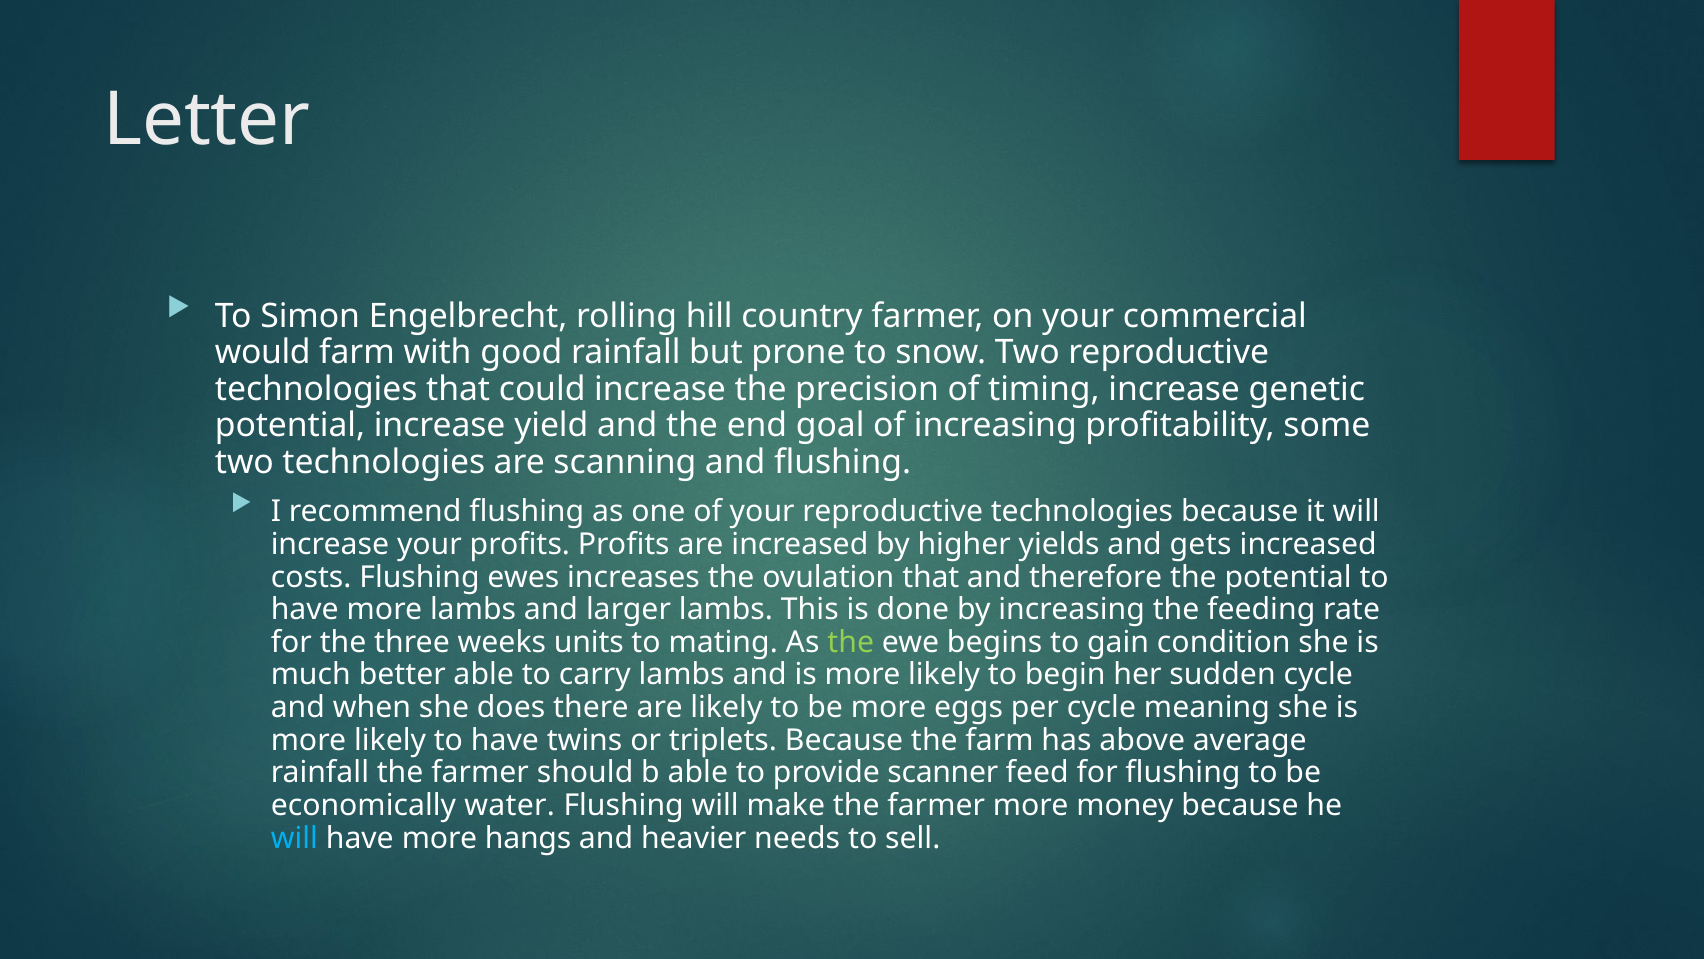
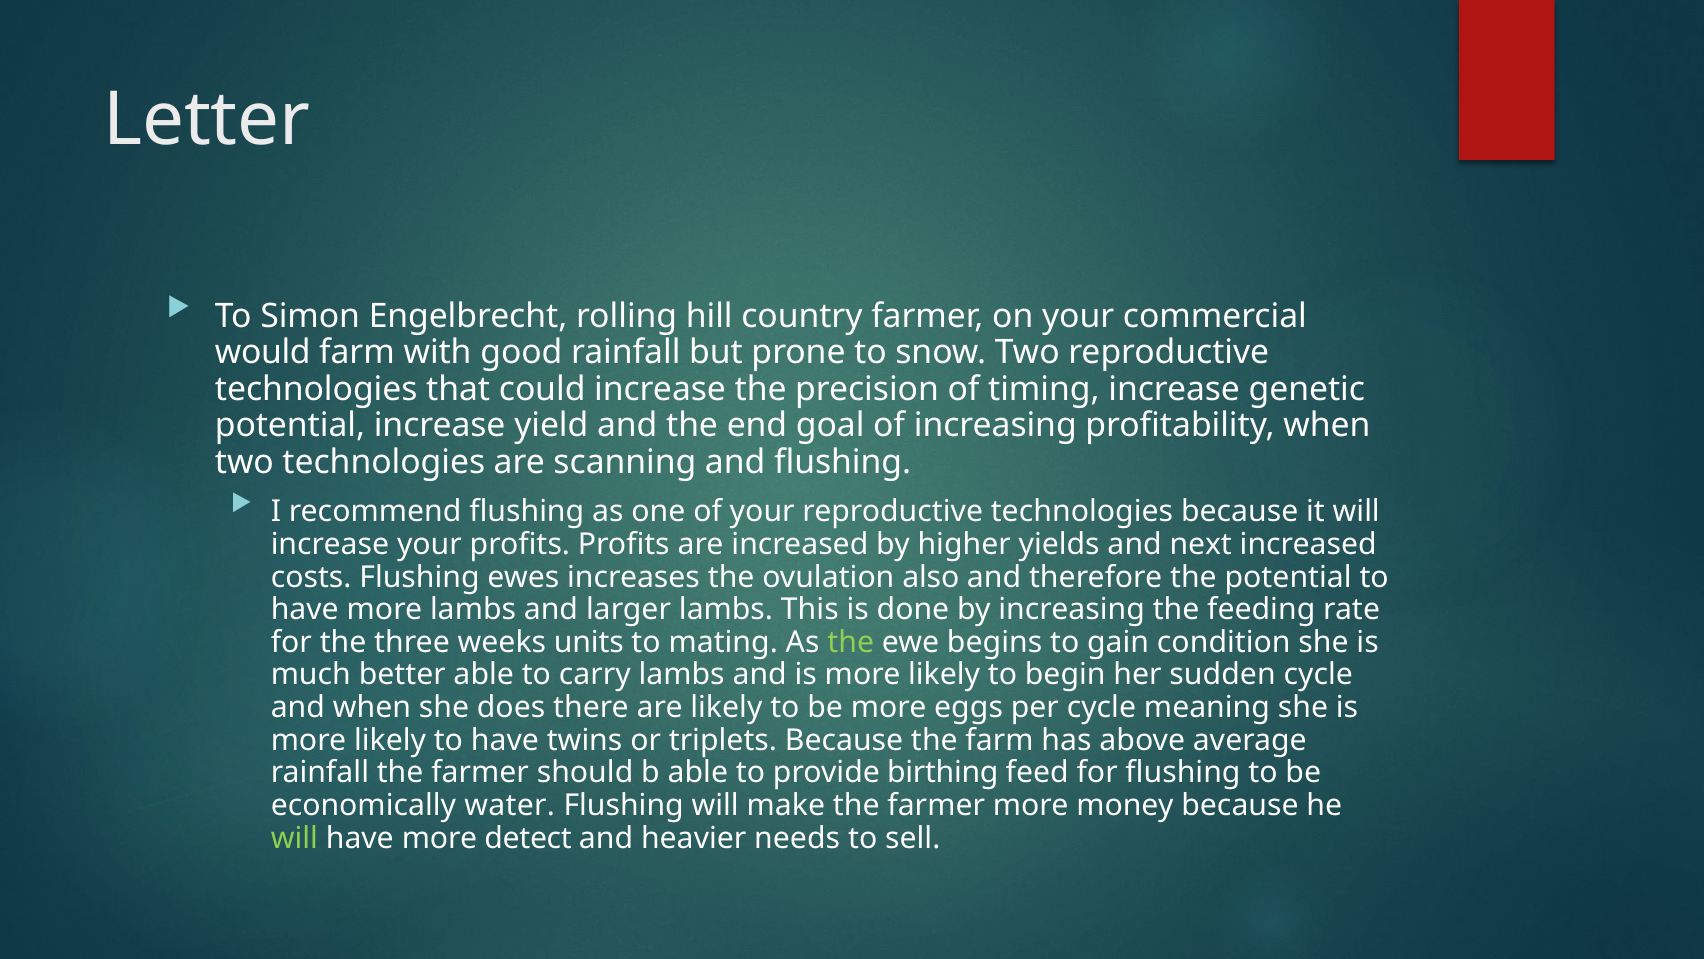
profitability some: some -> when (1327, 425)
gets: gets -> next (1201, 544)
ovulation that: that -> also (931, 577)
scanner: scanner -> birthing (943, 772)
will colour: light blue -> light green (294, 838)
hangs: hangs -> detect (528, 838)
